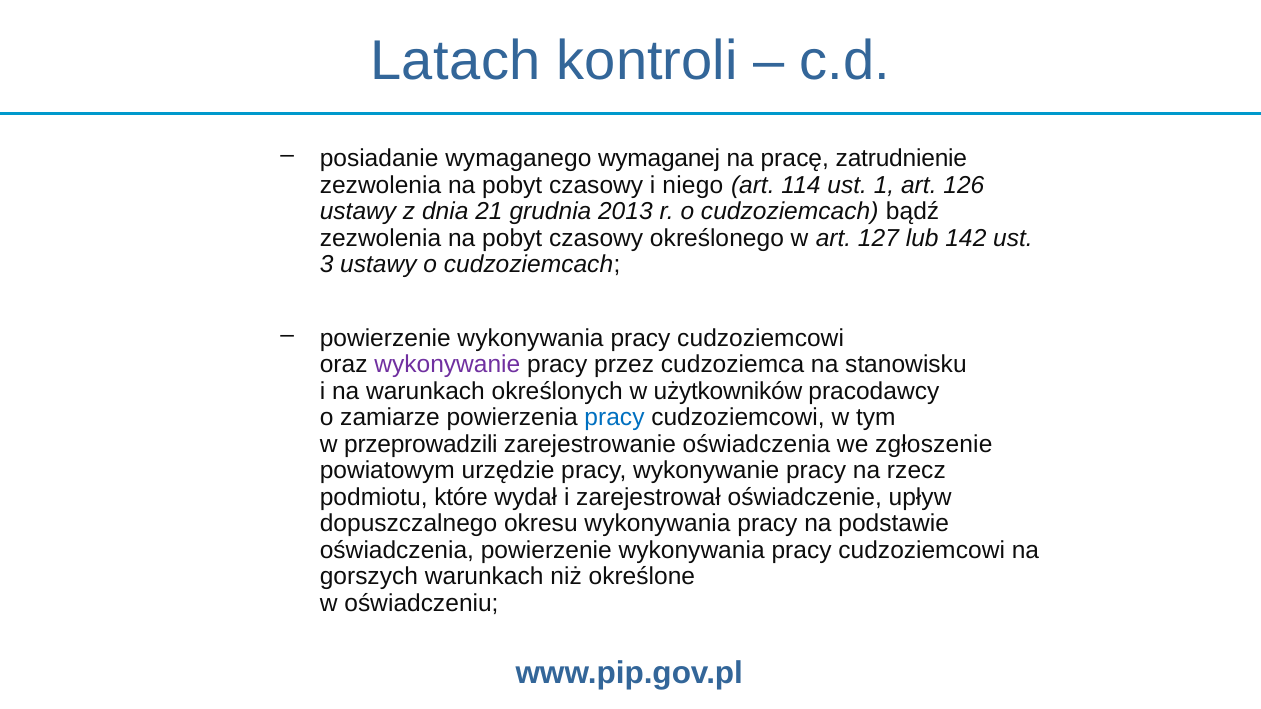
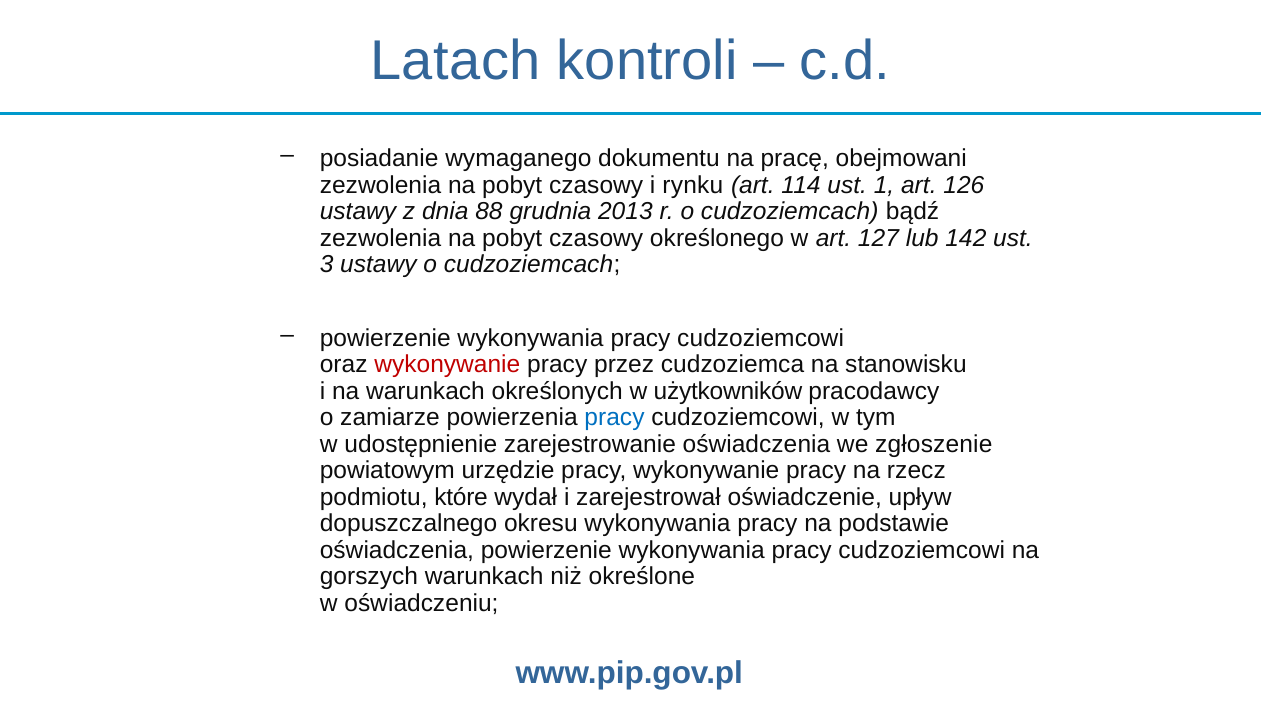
wymaganej: wymaganej -> dokumentu (659, 159)
zatrudnienie: zatrudnienie -> obejmowani (901, 159)
niego: niego -> rynku (693, 185)
21: 21 -> 88 (489, 212)
wykonywanie colour: purple -> red (447, 365)
przeprowadzili: przeprowadzili -> udostępnienie (421, 445)
